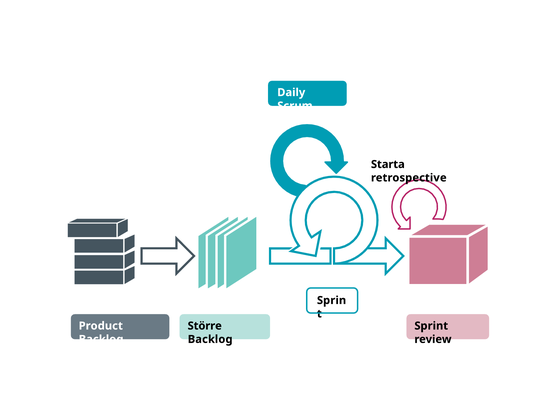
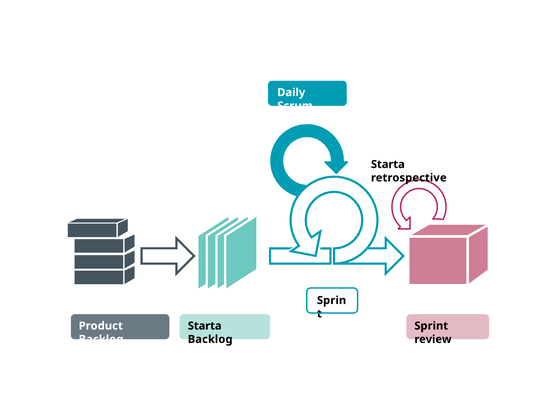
Större: Större -> Starta (205, 326)
